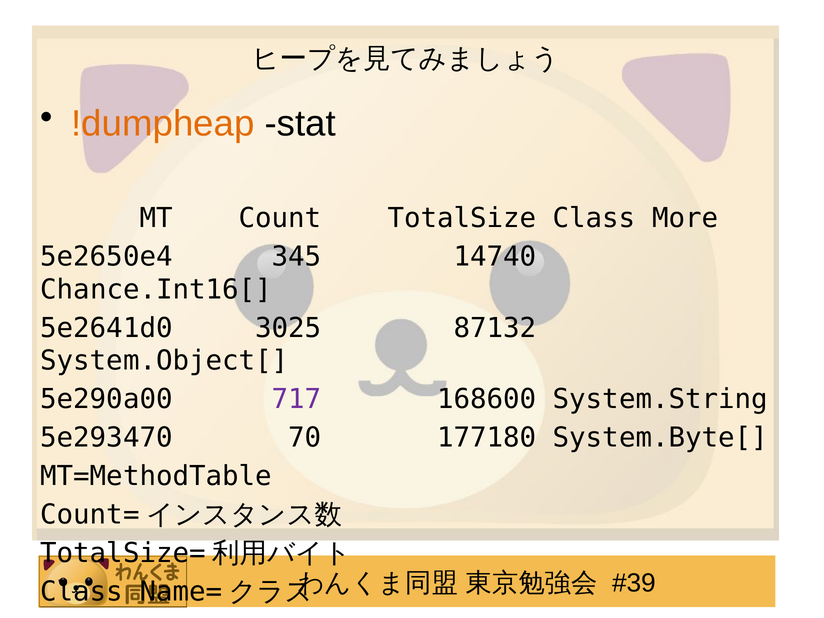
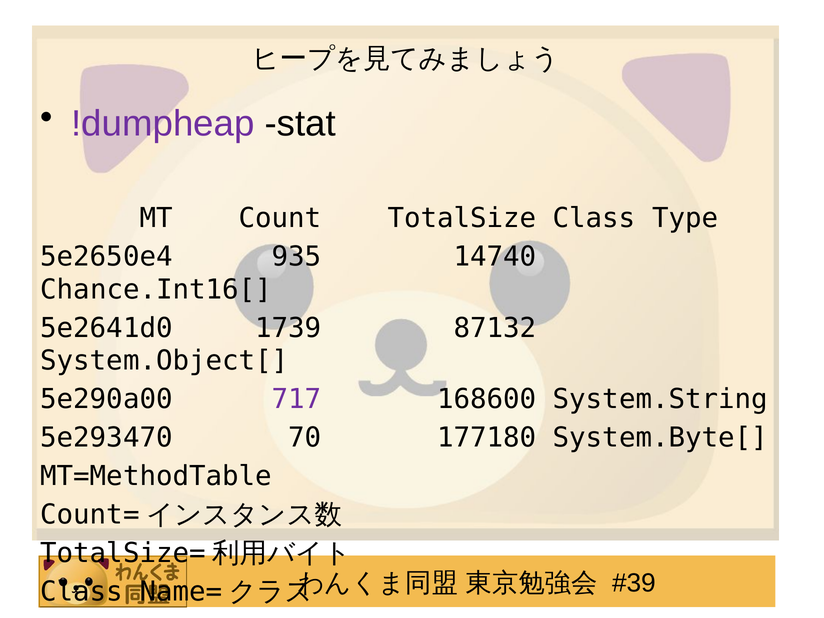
!dumpheap colour: orange -> purple (163, 124)
More: More -> Type (685, 218)
345: 345 -> 935 (297, 257)
3025: 3025 -> 1739 (288, 328)
